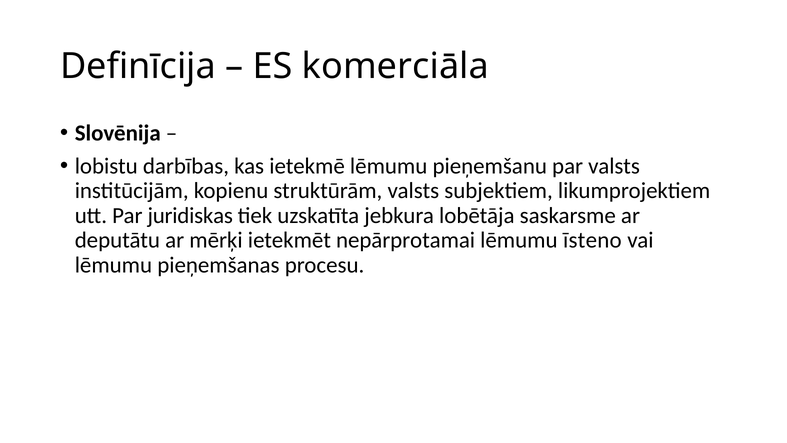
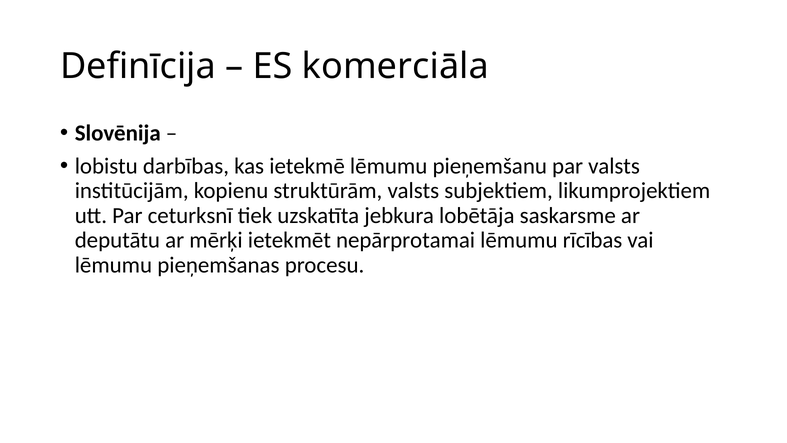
juridiskas: juridiskas -> ceturksnī (190, 215)
īsteno: īsteno -> rīcības (593, 240)
